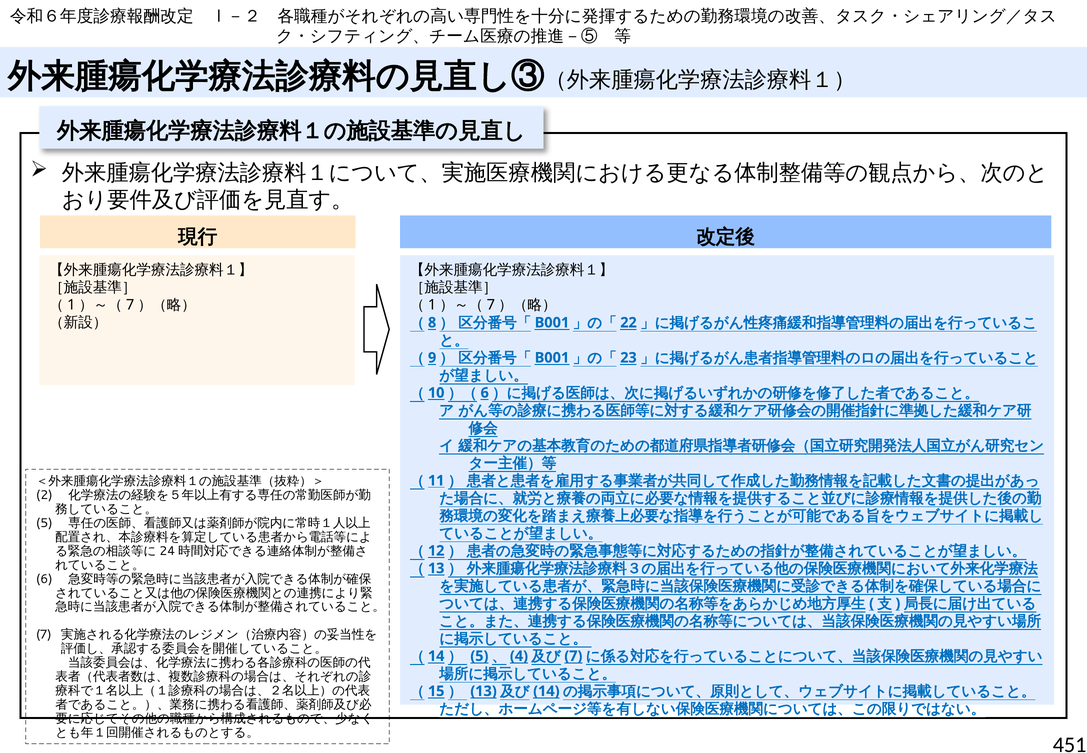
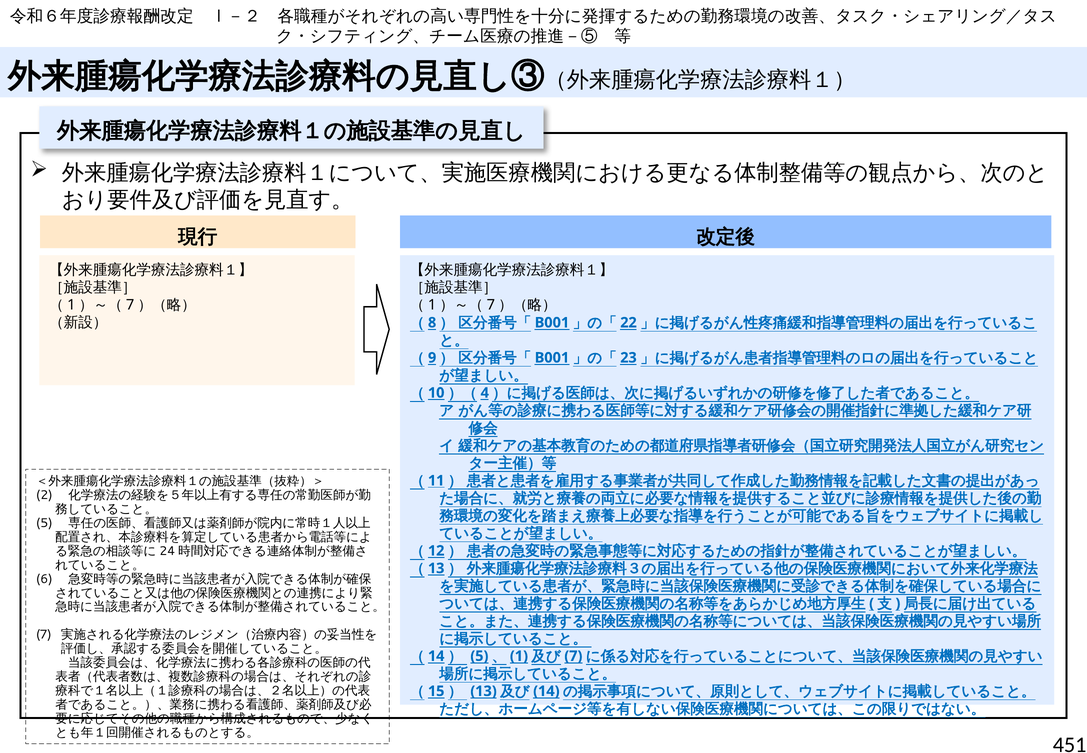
6: 6 -> 4 (485, 393)
4: 4 -> 1 (519, 656)
